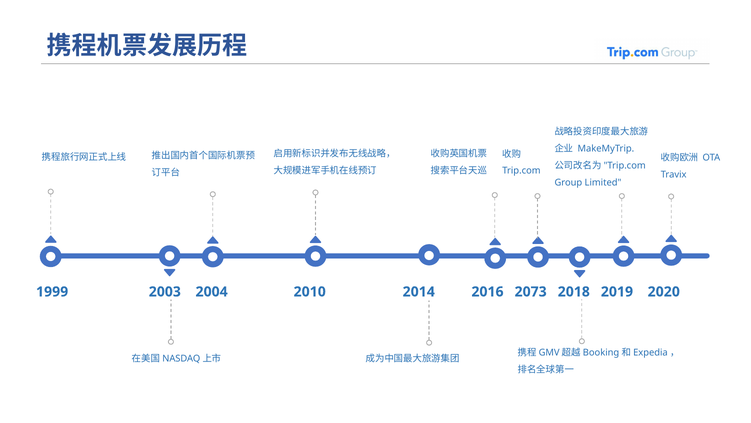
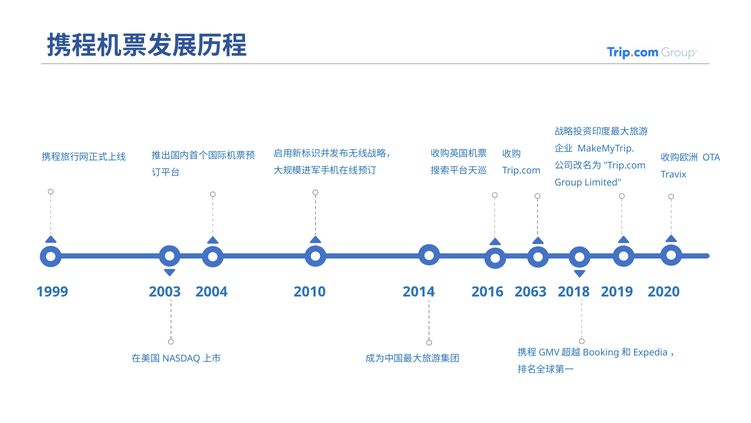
2073: 2073 -> 2063 (531, 291)
